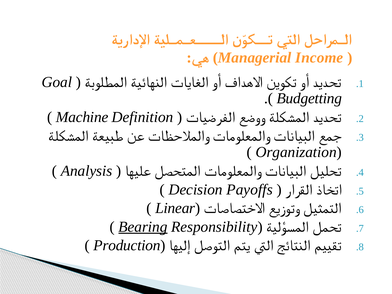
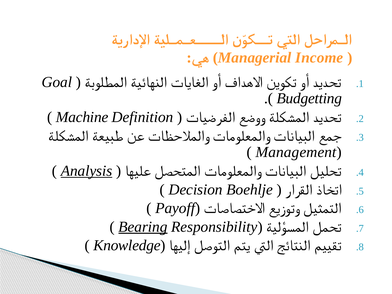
Organization: Organization -> Management (296, 152)
Analysis underline: none -> present (87, 171)
Payoffs: Payoffs -> Boehlje (250, 189)
Linear: Linear -> Payoff (175, 208)
Production: Production -> Knowledge (127, 245)
